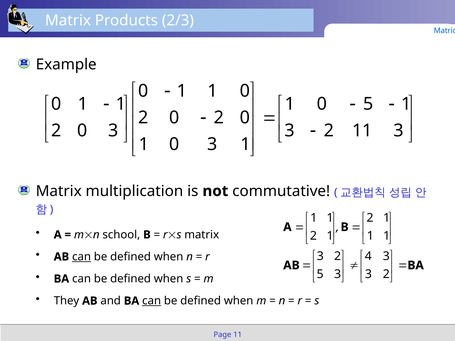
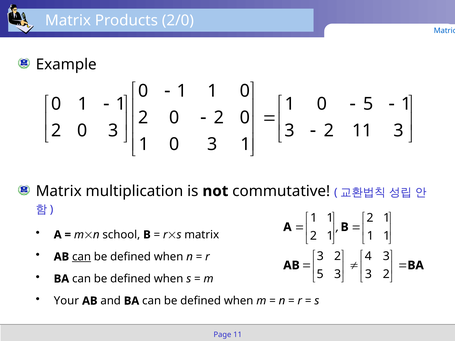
2/3: 2/3 -> 2/0 (178, 21)
They: They -> Your (66, 301)
can underline: present -> none (152, 301)
